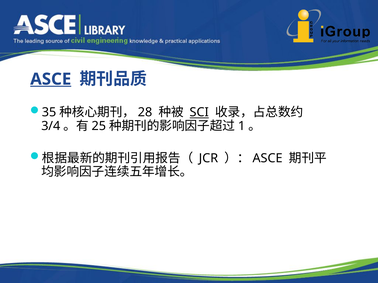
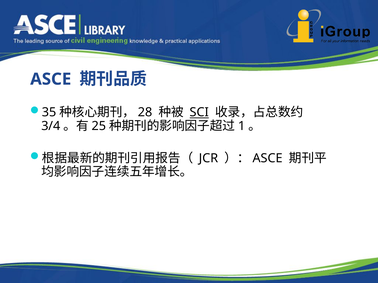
ASCE underline: present -> none (51, 79)
